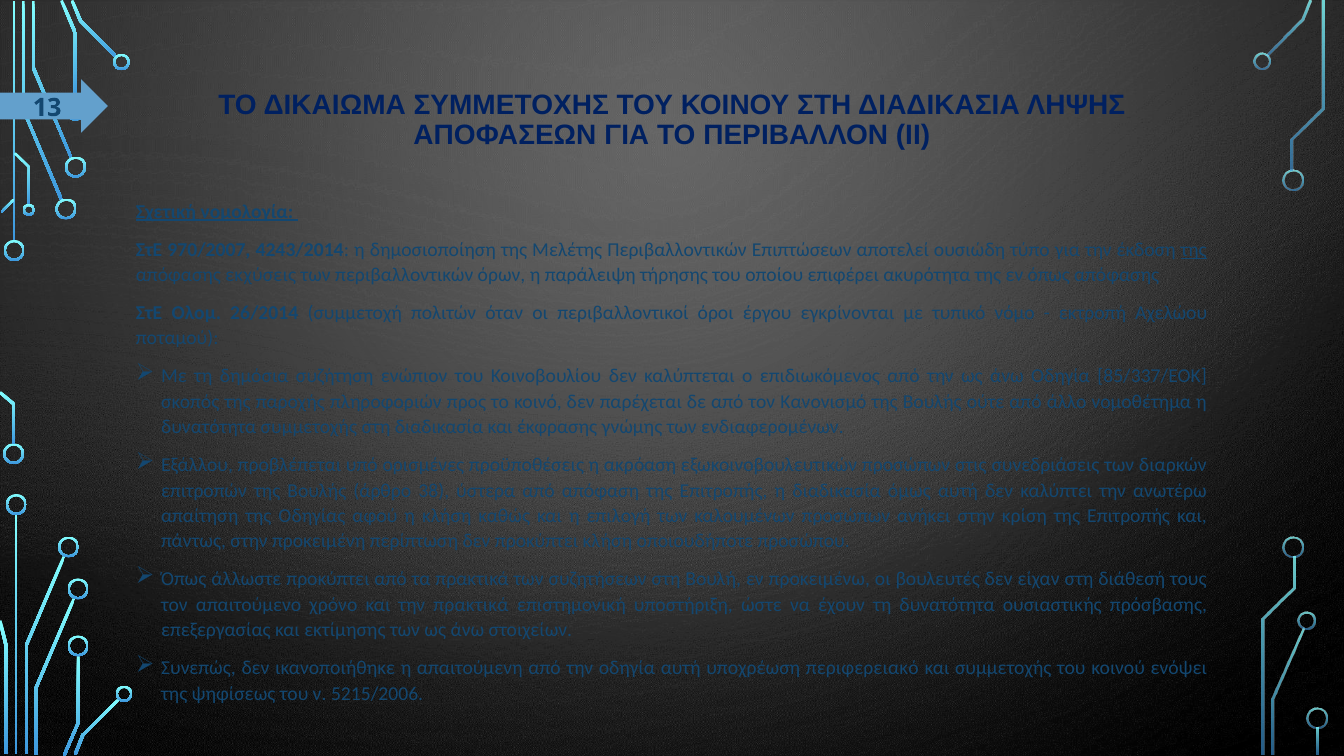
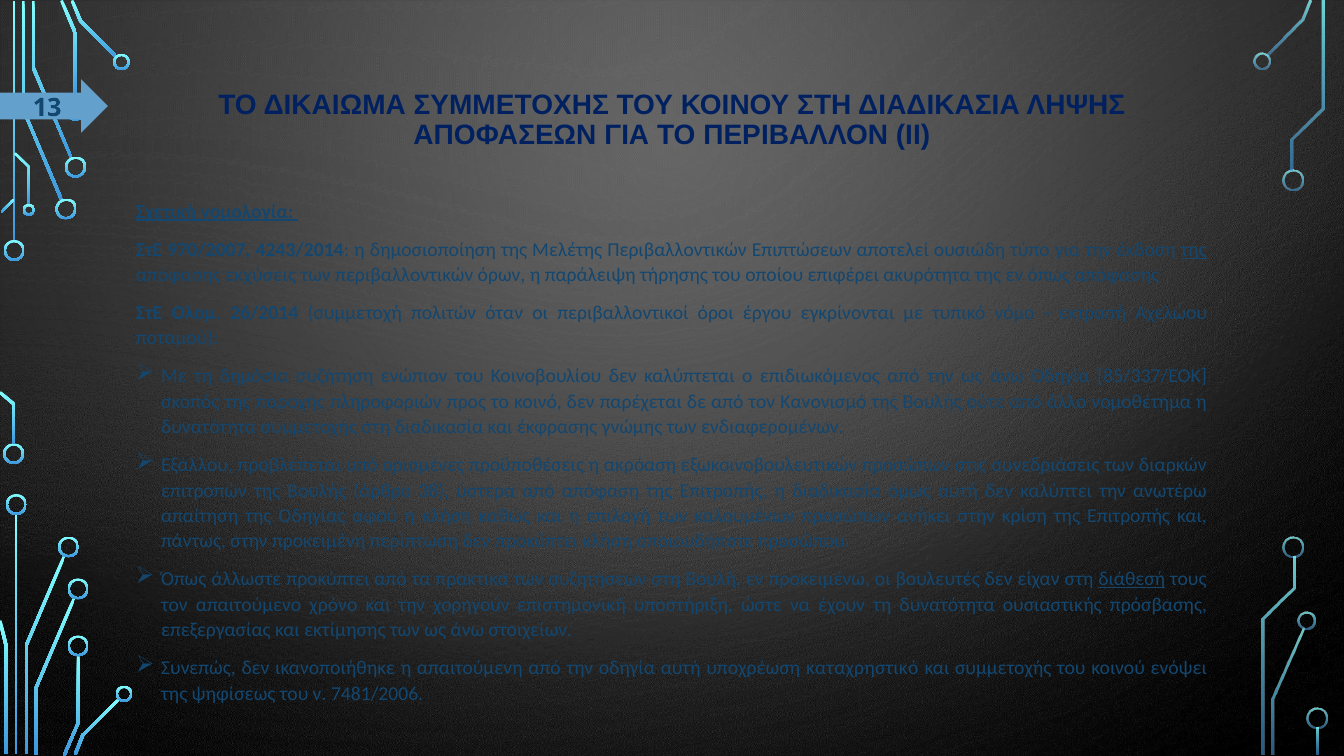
διάθεσή underline: none -> present (1132, 579)
την πρακτικά: πρακτικά -> χορηγούν (471, 605)
περιφερειακό: περιφερειακό -> καταχρηστικό (862, 668)
5215/2006: 5215/2006 -> 7481/2006 (377, 694)
